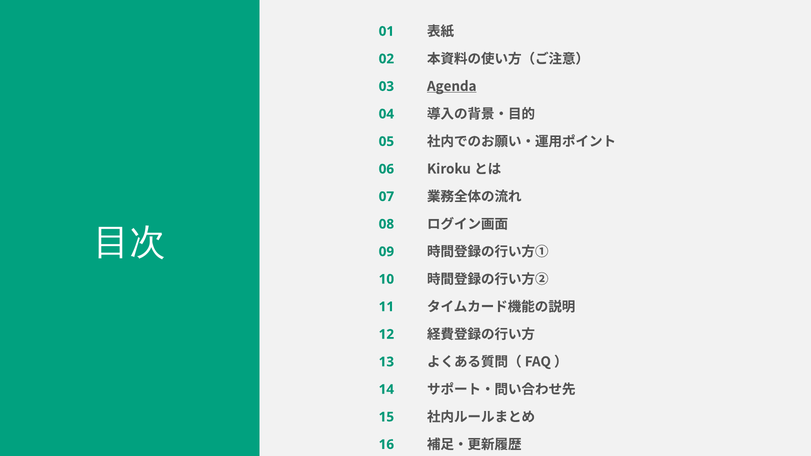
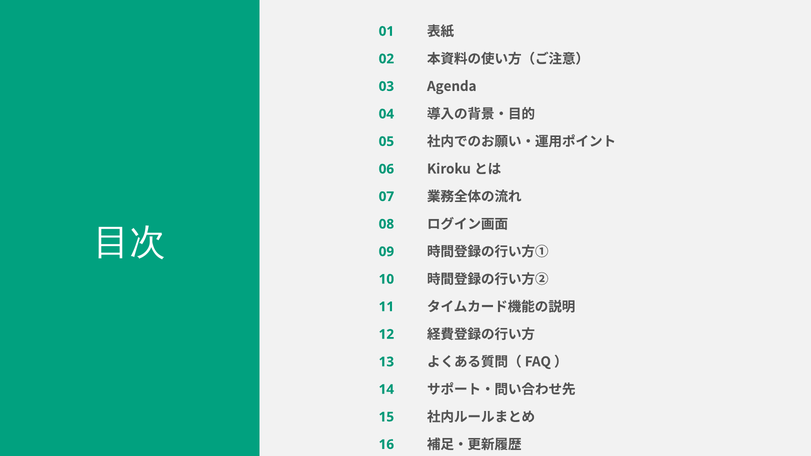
Agenda underline: present -> none (452, 86)
